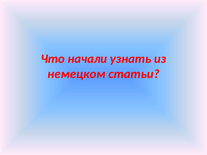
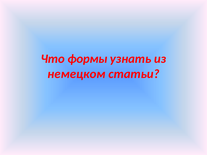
начали: начали -> формы (87, 59)
